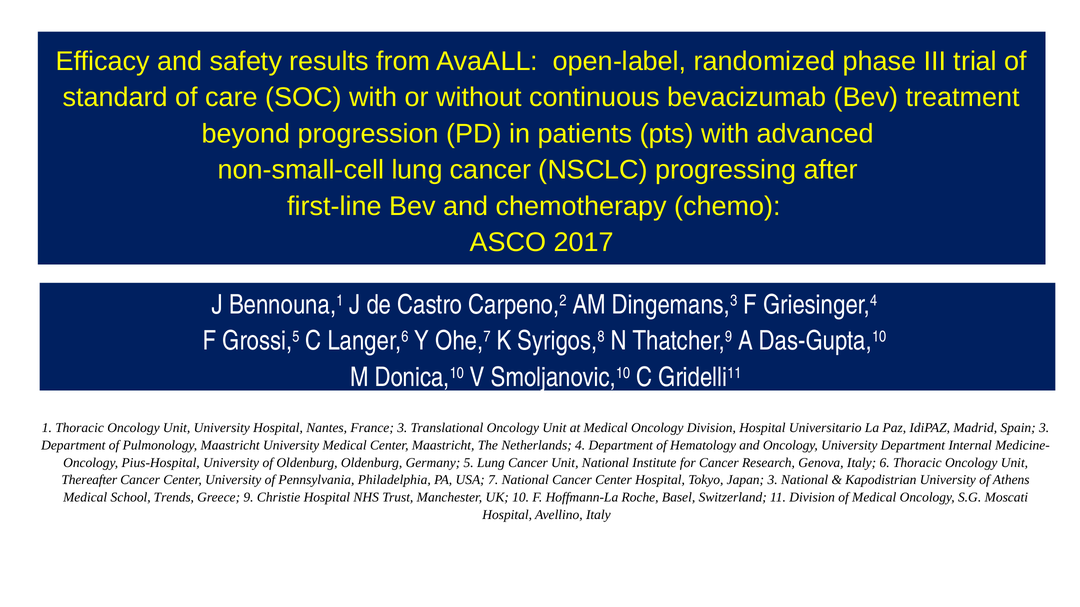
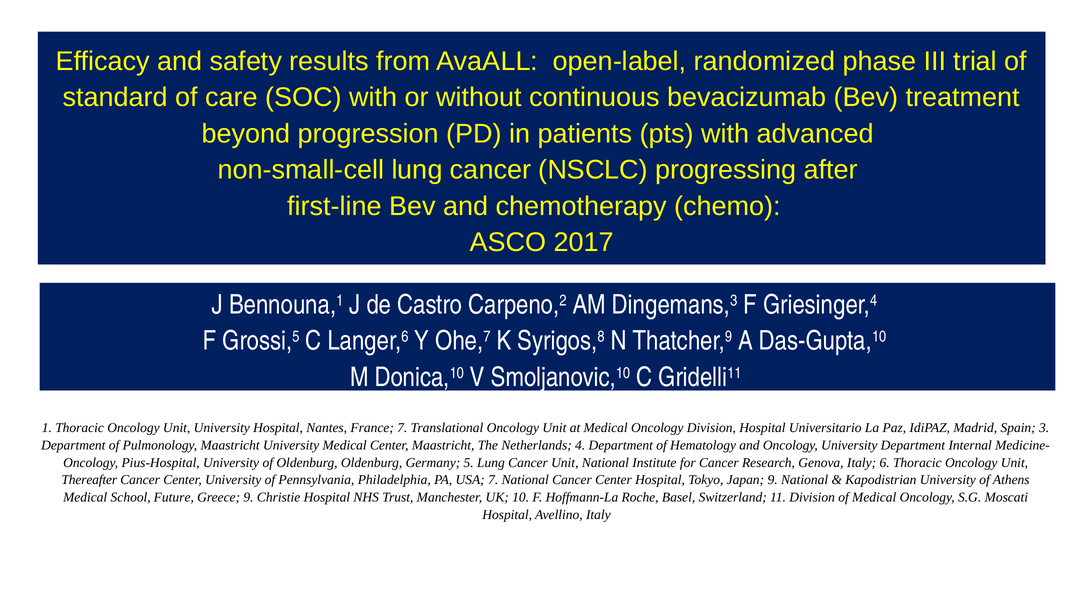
France 3: 3 -> 7 (402, 428)
Japan 3: 3 -> 9 (773, 480)
Trends: Trends -> Future (174, 498)
